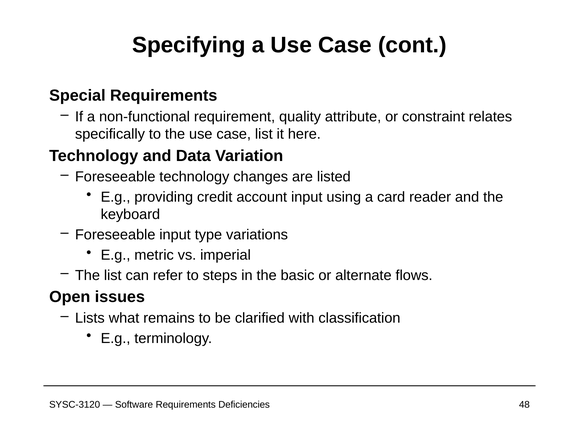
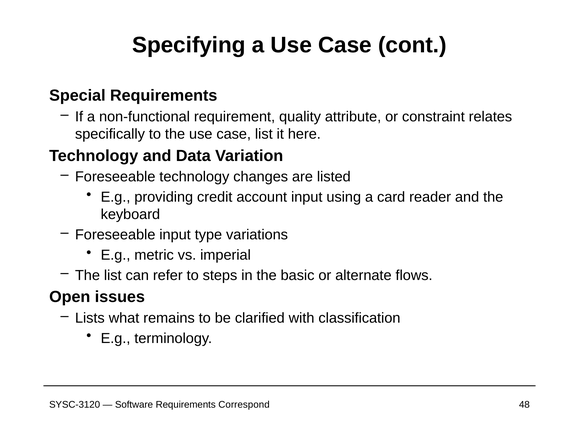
Deficiencies: Deficiencies -> Correspond (244, 405)
